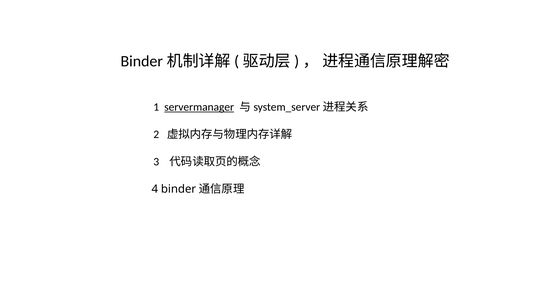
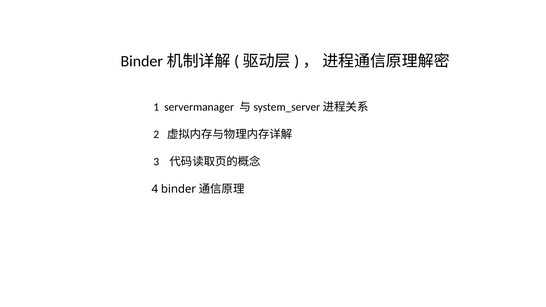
servermanager underline: present -> none (199, 107)
